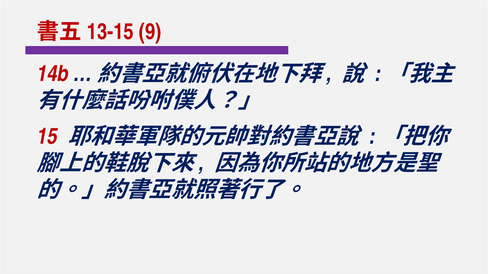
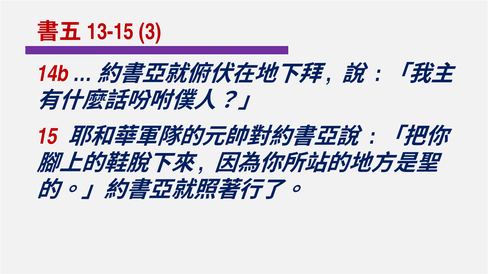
9: 9 -> 3 (150, 32)
